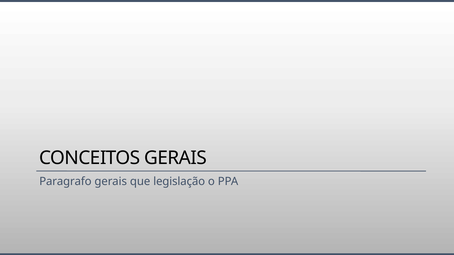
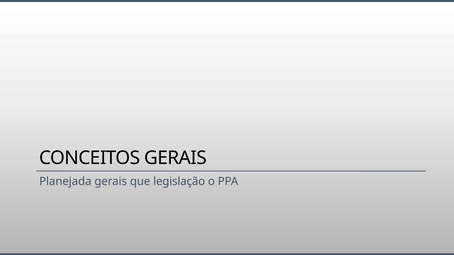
Paragrafo: Paragrafo -> Planejada (65, 182)
